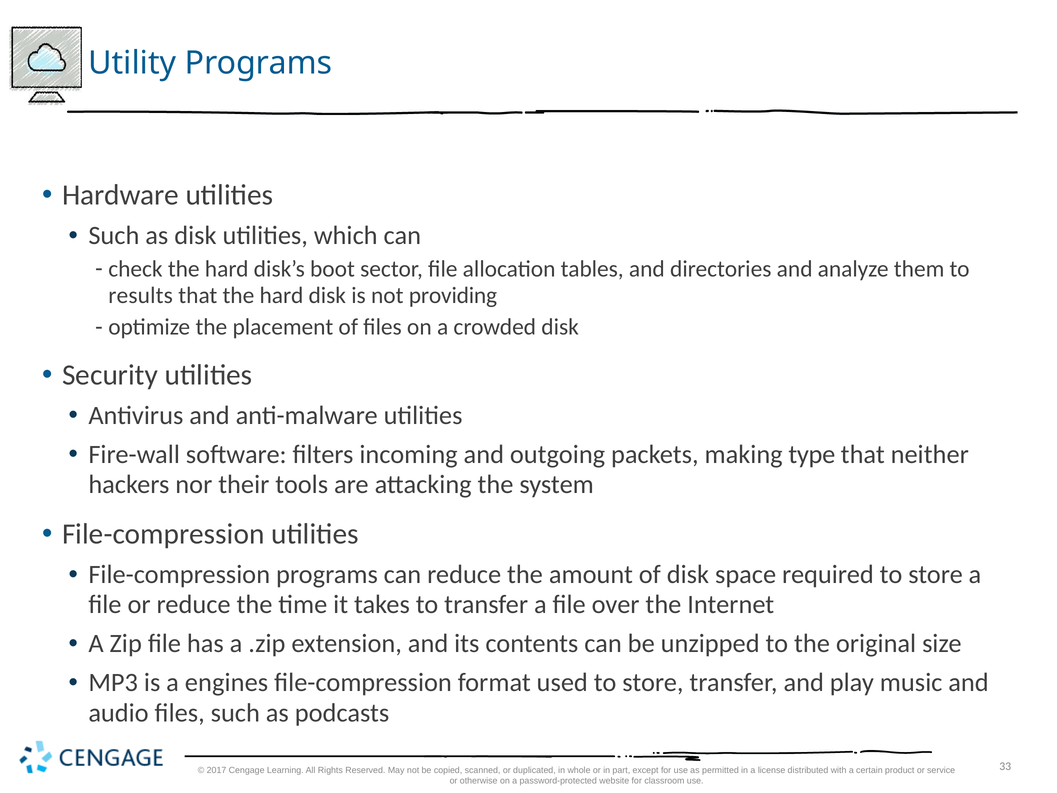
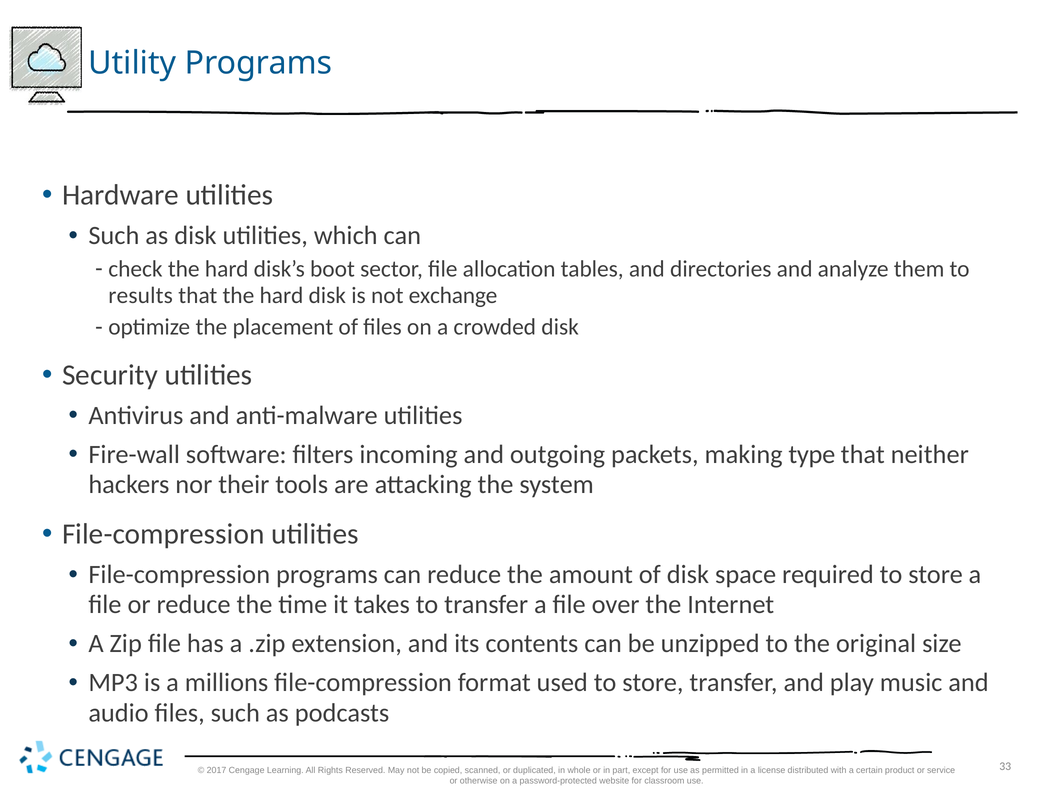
providing: providing -> exchange (453, 295)
engines: engines -> millions (227, 682)
